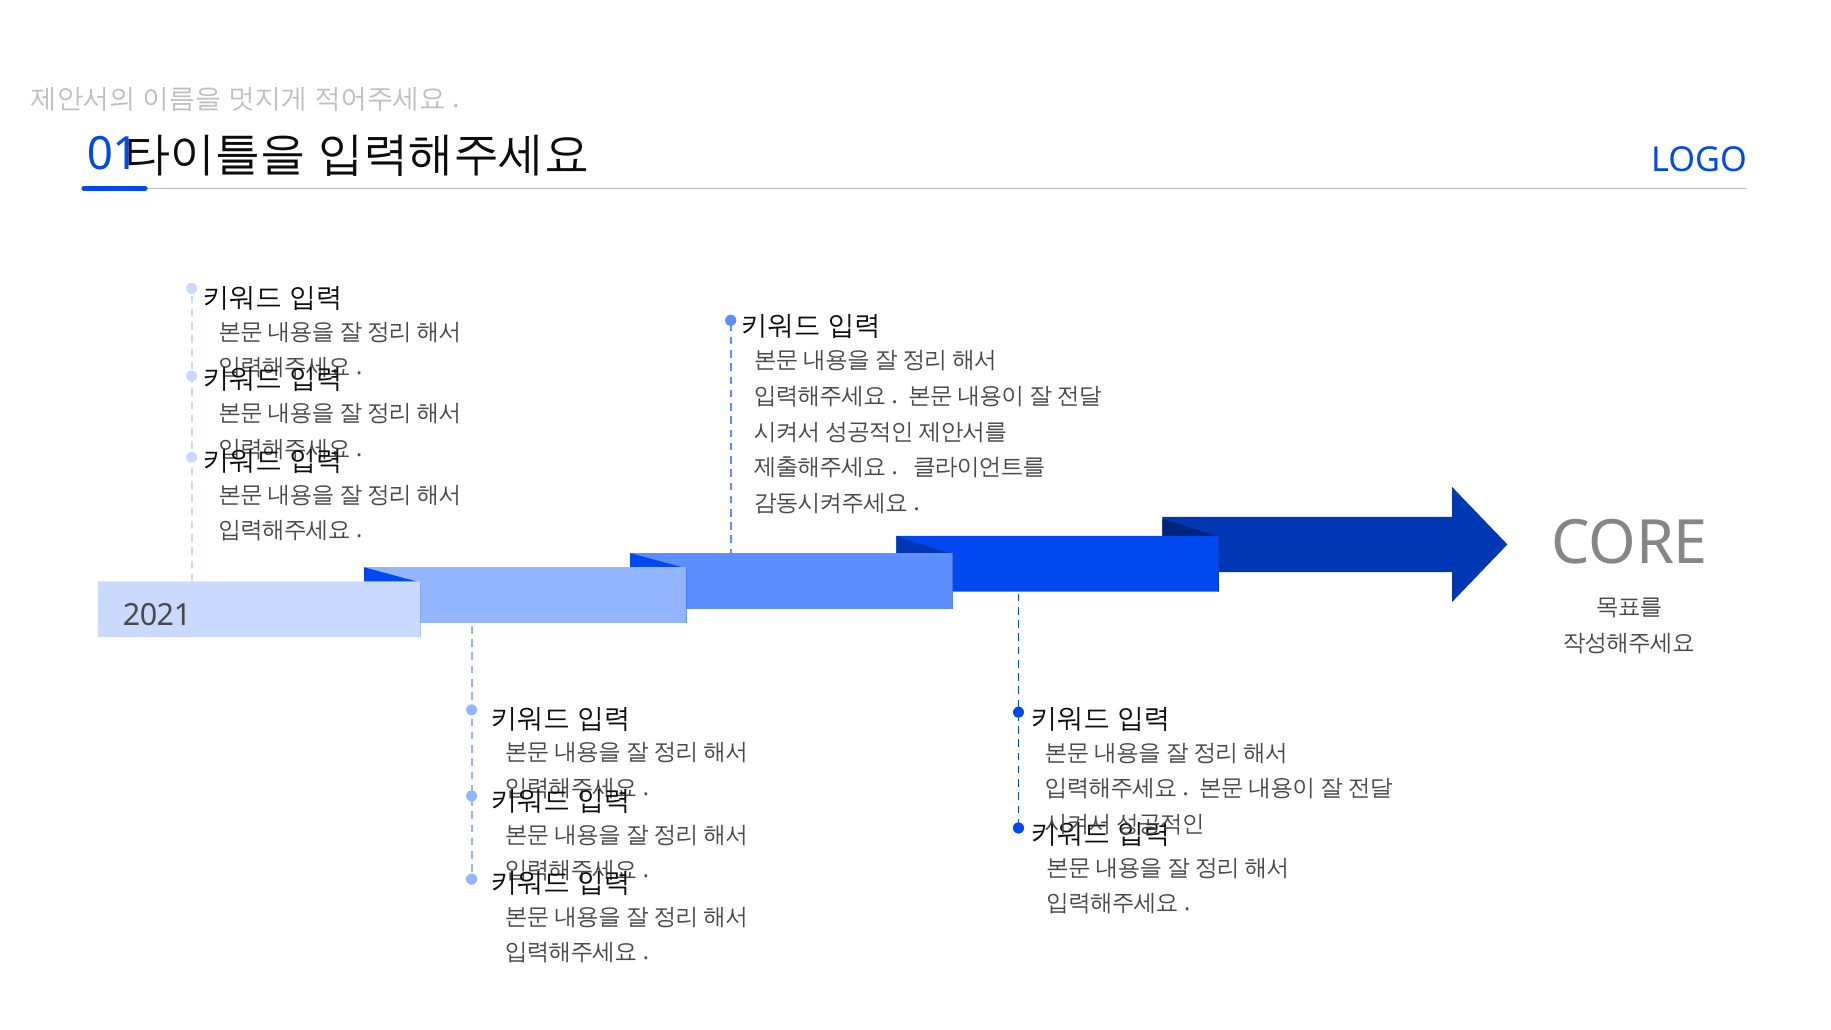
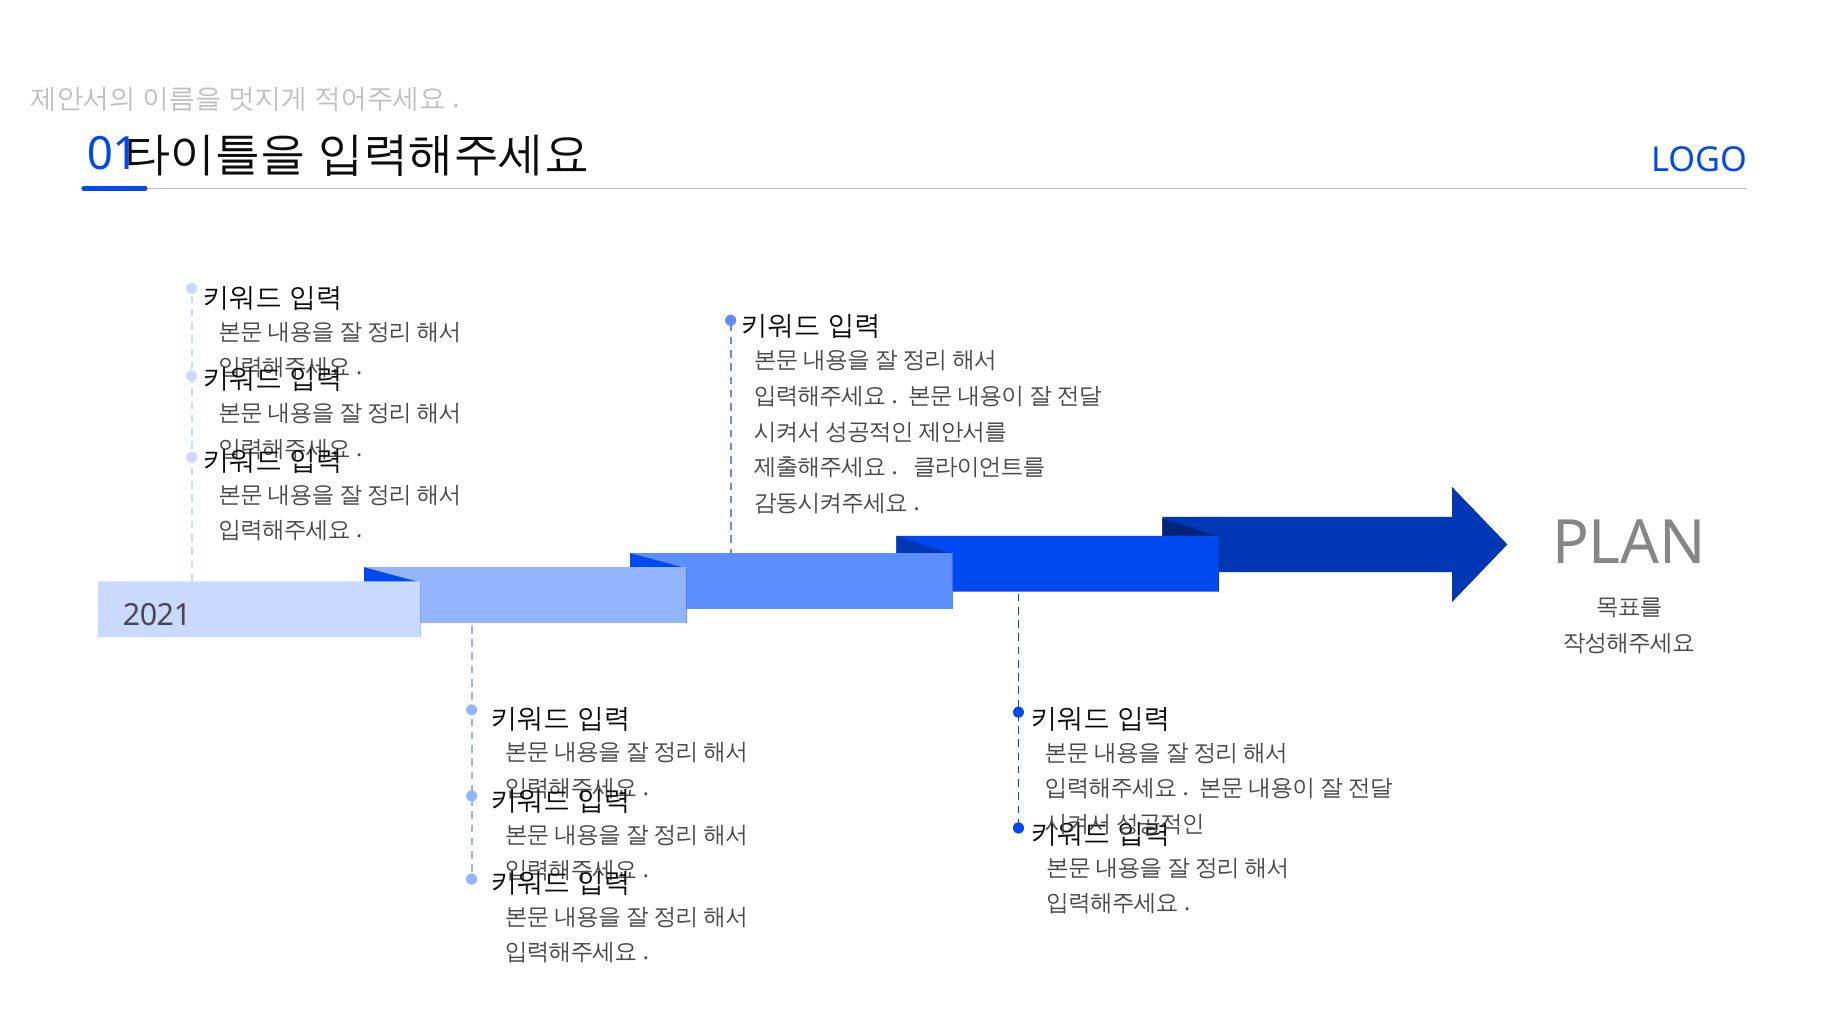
CORE: CORE -> PLAN (1629, 544)
